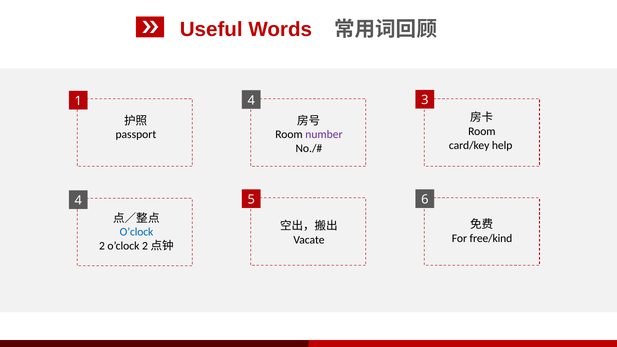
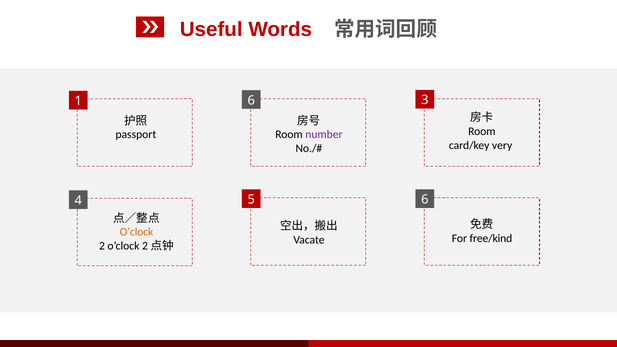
1 4: 4 -> 6 (251, 100)
help: help -> very (502, 145)
O’clock colour: blue -> orange (137, 232)
